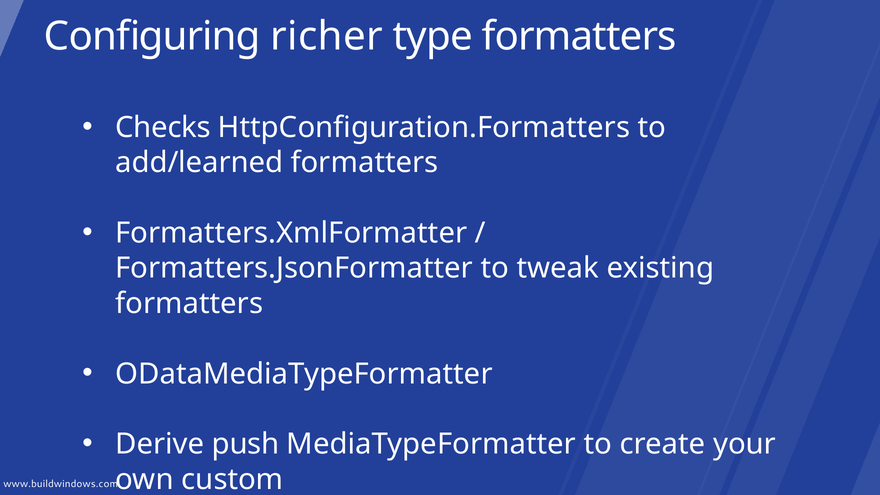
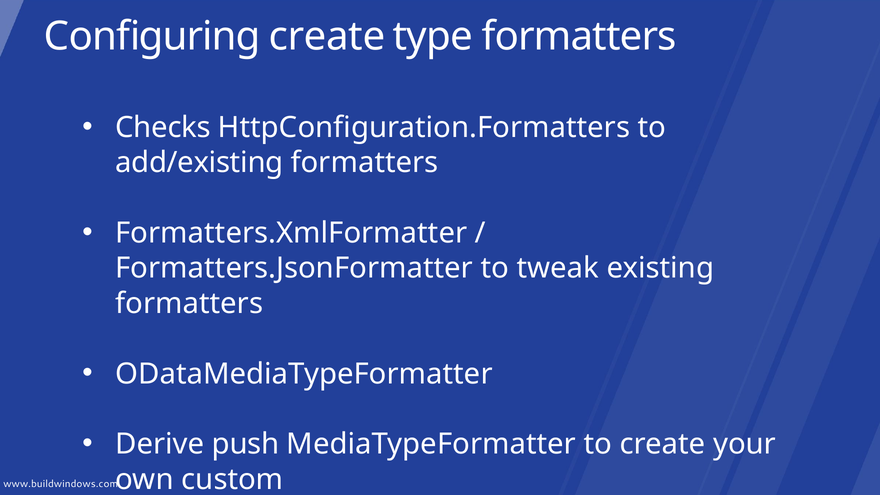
Configuring richer: richer -> create (327, 36)
add/learned: add/learned -> add/existing (199, 163)
